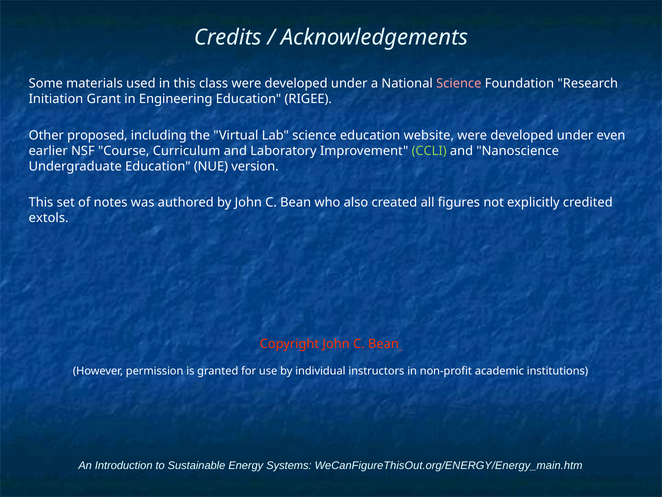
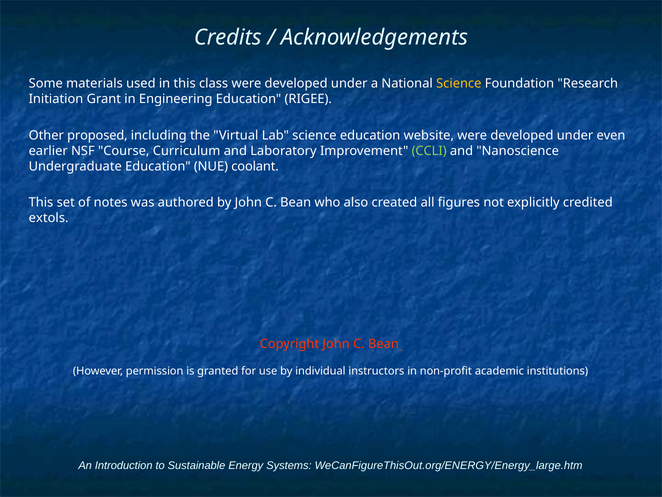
Science colour: pink -> yellow (459, 84)
version: version -> coolant (255, 166)
WeCanFigureThisOut.org/ENERGY/Energy_main.htm: WeCanFigureThisOut.org/ENERGY/Energy_main.htm -> WeCanFigureThisOut.org/ENERGY/Energy_large.htm (449, 465)
